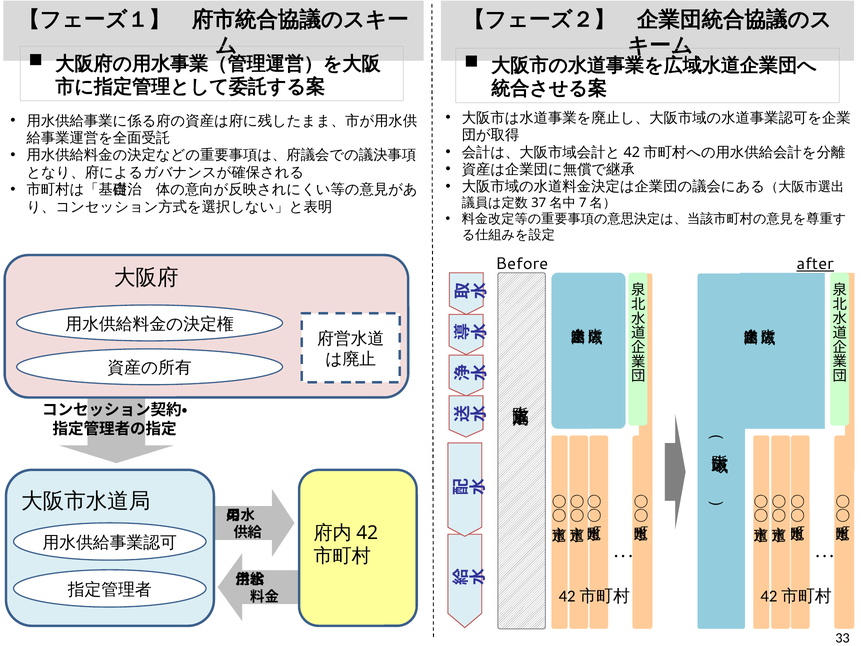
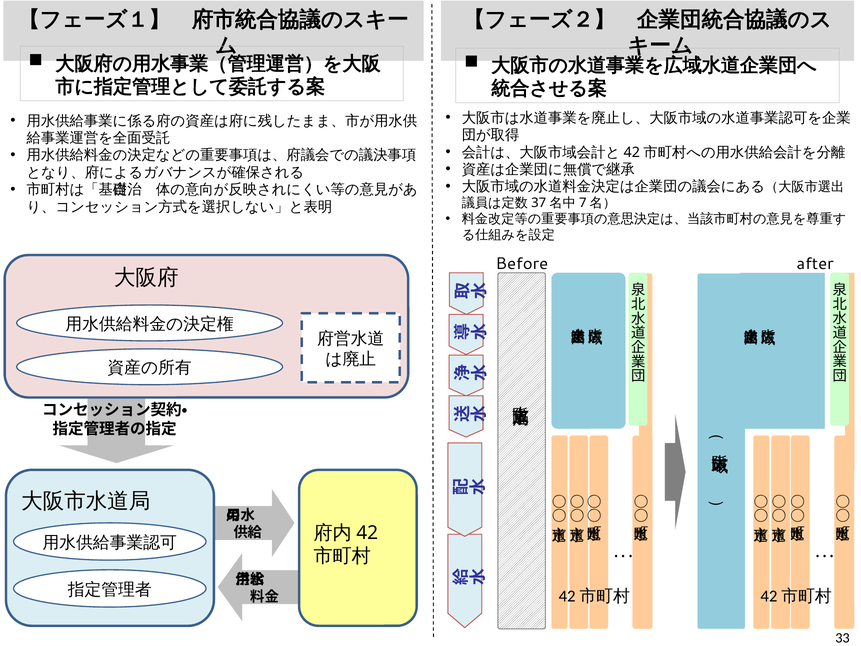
after underline: present -> none (815, 264)
